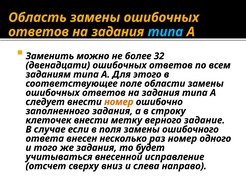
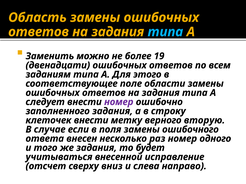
32: 32 -> 19 (159, 56)
номер colour: orange -> purple (119, 102)
задание: задание -> вторую (204, 121)
